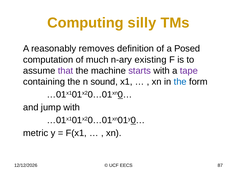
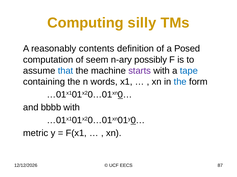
removes: removes -> contents (97, 49)
much: much -> seem (97, 60)
existing: existing -> possibly (151, 60)
that colour: purple -> blue (66, 71)
tape colour: purple -> blue (189, 71)
sound: sound -> words (104, 82)
jump: jump -> bbbb (51, 108)
